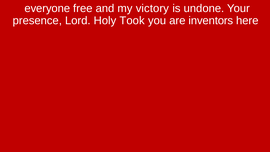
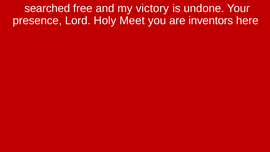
everyone: everyone -> searched (47, 8)
Took: Took -> Meet (132, 21)
